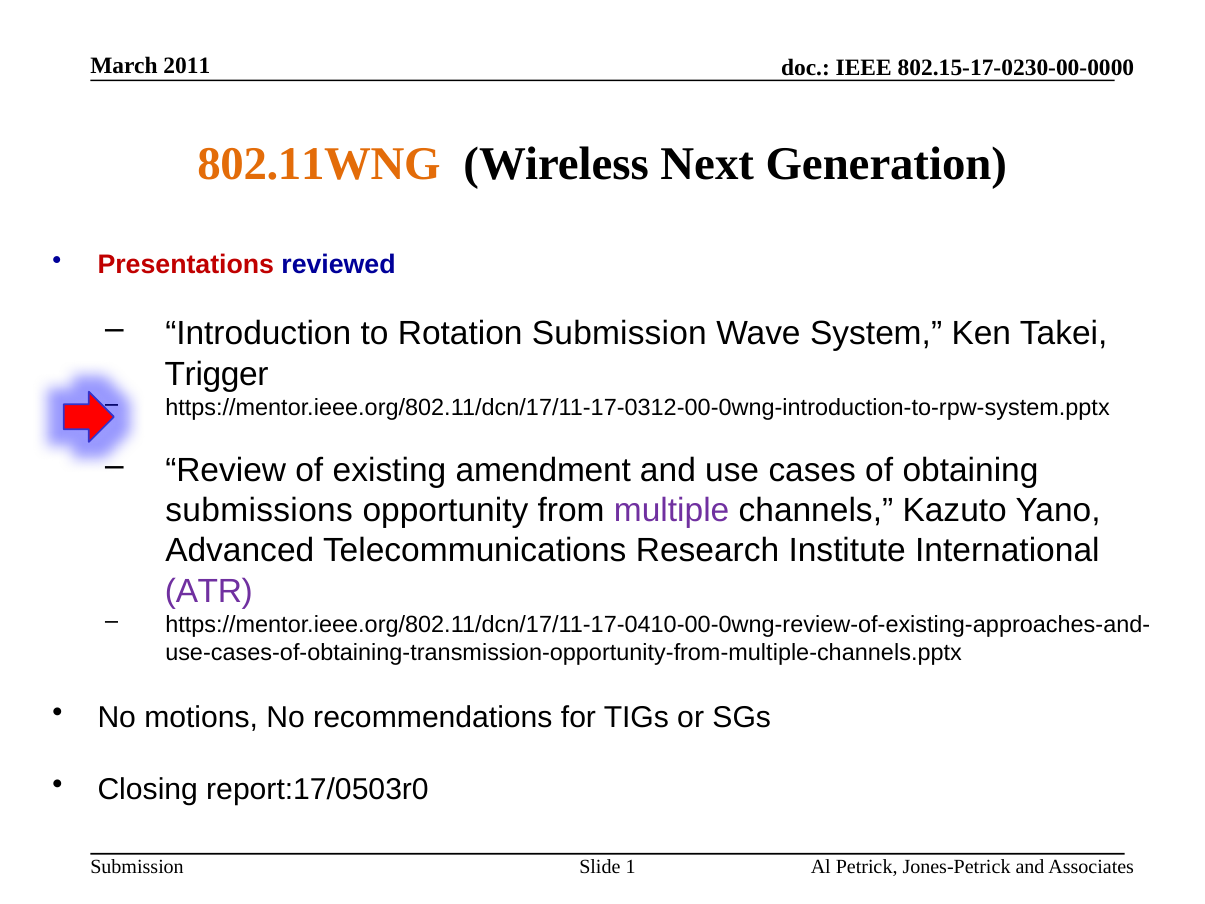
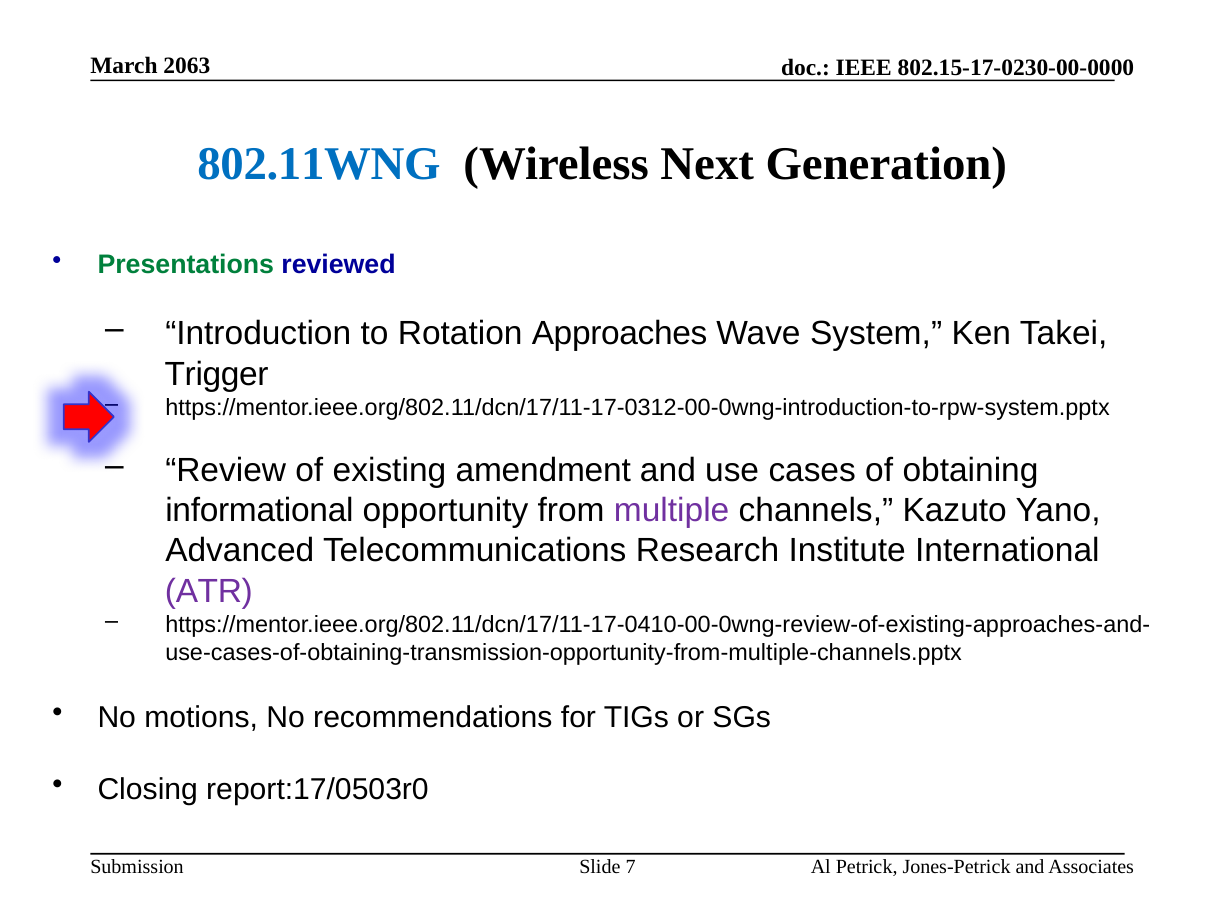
2011: 2011 -> 2063 (187, 66)
802.11WNG colour: orange -> blue (319, 164)
Presentations colour: red -> green (186, 265)
Rotation Submission: Submission -> Approaches (620, 334)
submissions: submissions -> informational (259, 511)
1: 1 -> 7 (631, 867)
